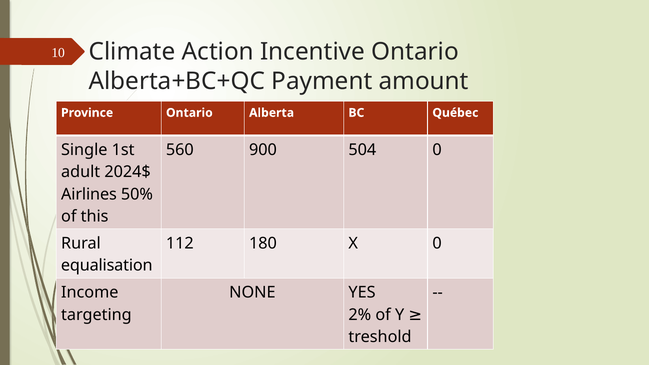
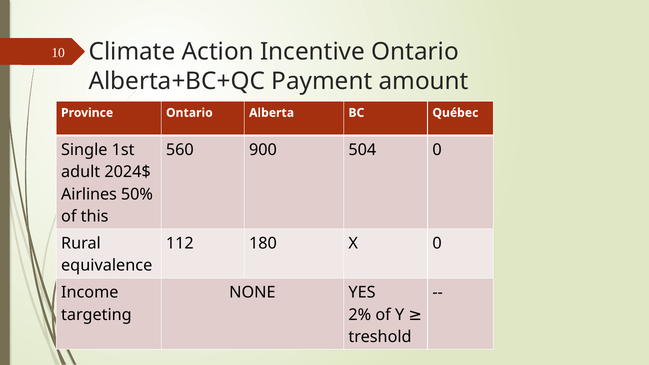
equalisation: equalisation -> equivalence (107, 266)
